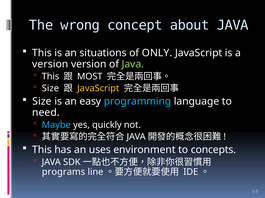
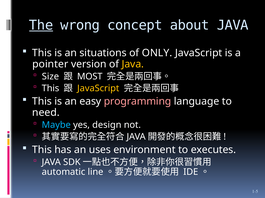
The underline: none -> present (41, 25)
version: version -> pointer (50, 64)
Java colour: light green -> yellow (133, 64)
This: This -> Size (50, 77)
Size: Size -> This (50, 89)
Size: Size -> This (42, 102)
programming colour: light blue -> pink (138, 102)
quickly: quickly -> design (107, 125)
concepts: concepts -> executes (213, 150)
programs: programs -> automatic (64, 173)
